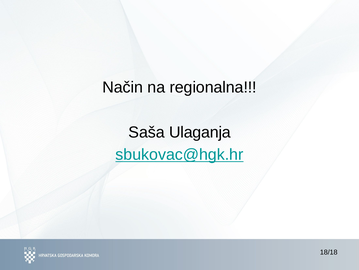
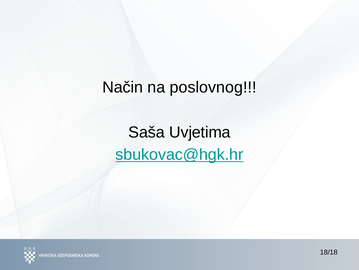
regionalna: regionalna -> poslovnog (213, 87)
Ulaganja: Ulaganja -> Uvjetima (200, 132)
